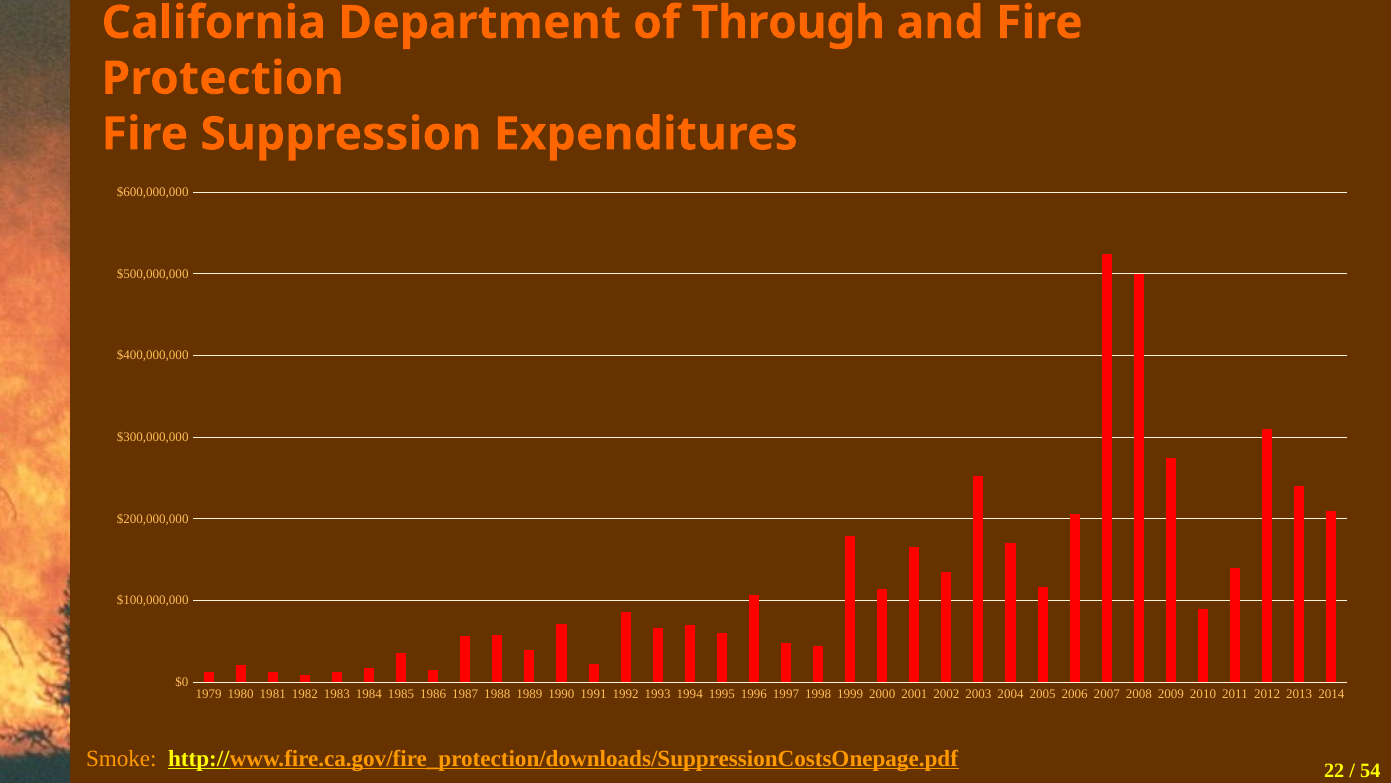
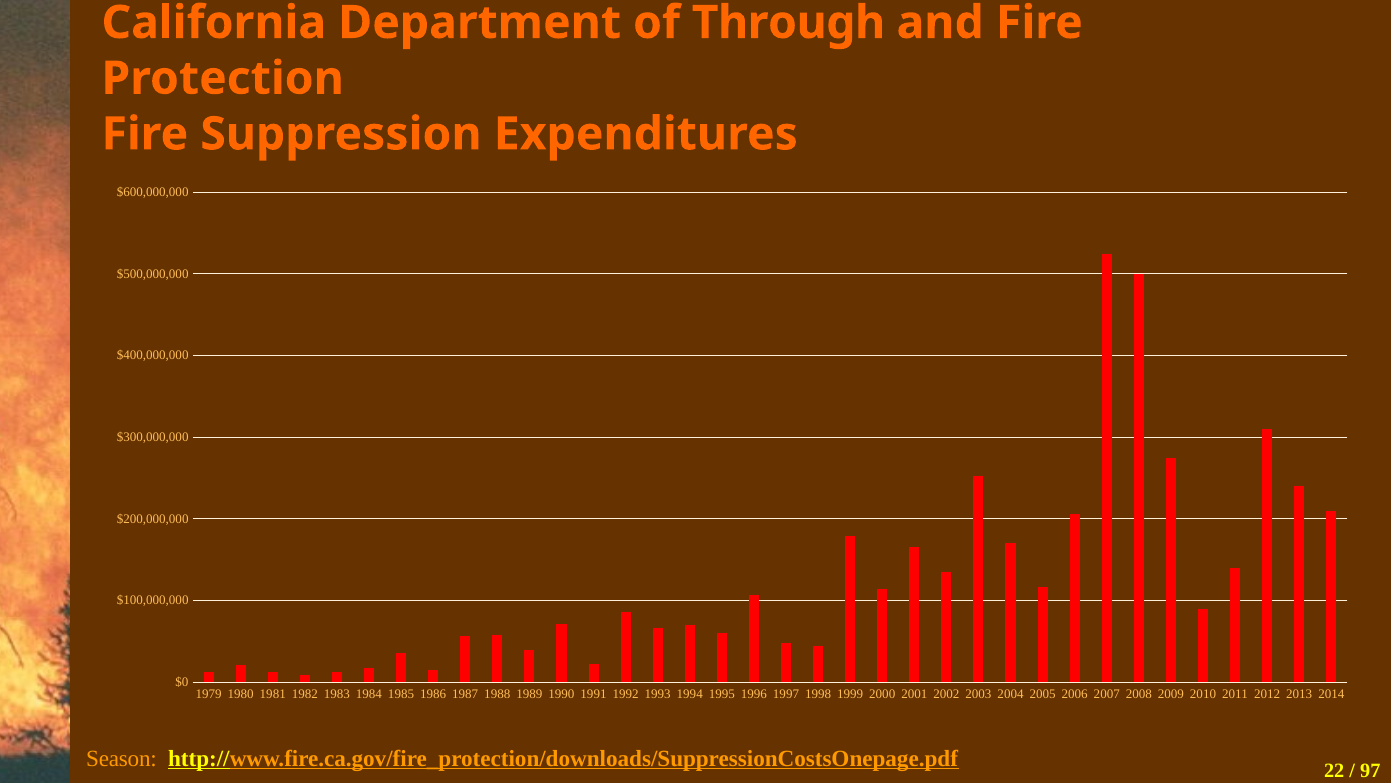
Smoke: Smoke -> Season (121, 758)
54: 54 -> 97 (1370, 771)
